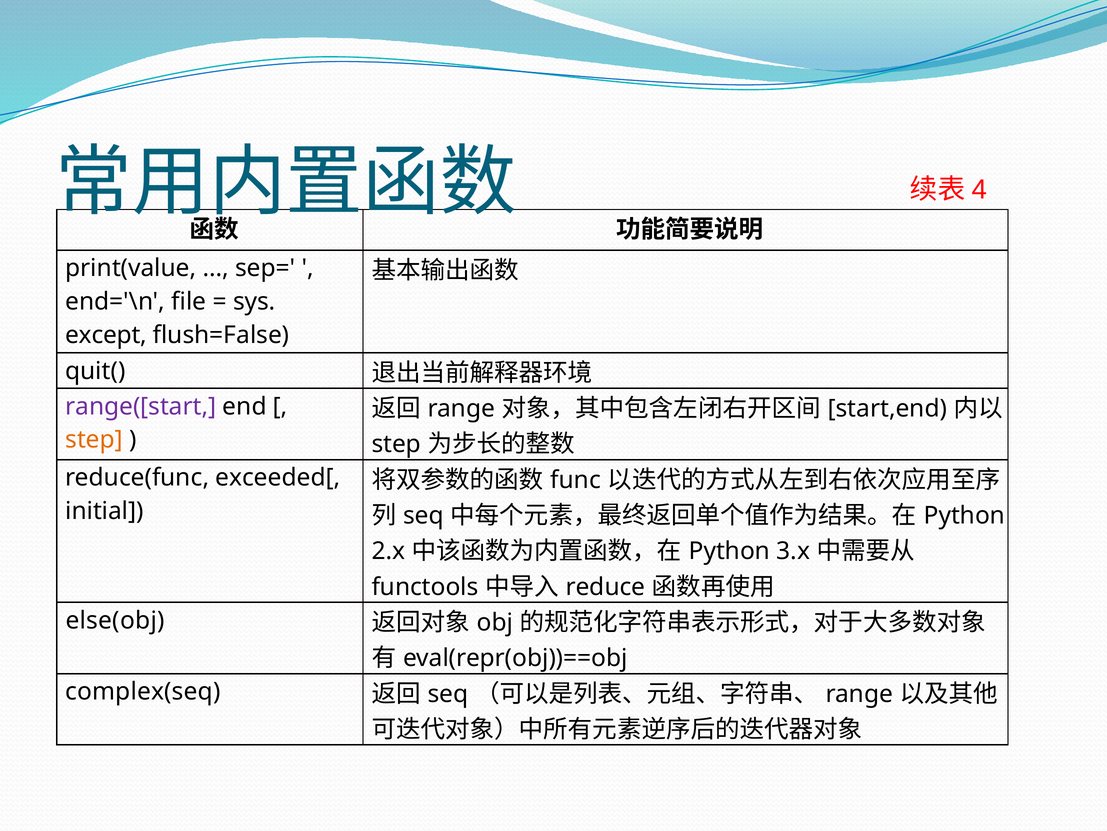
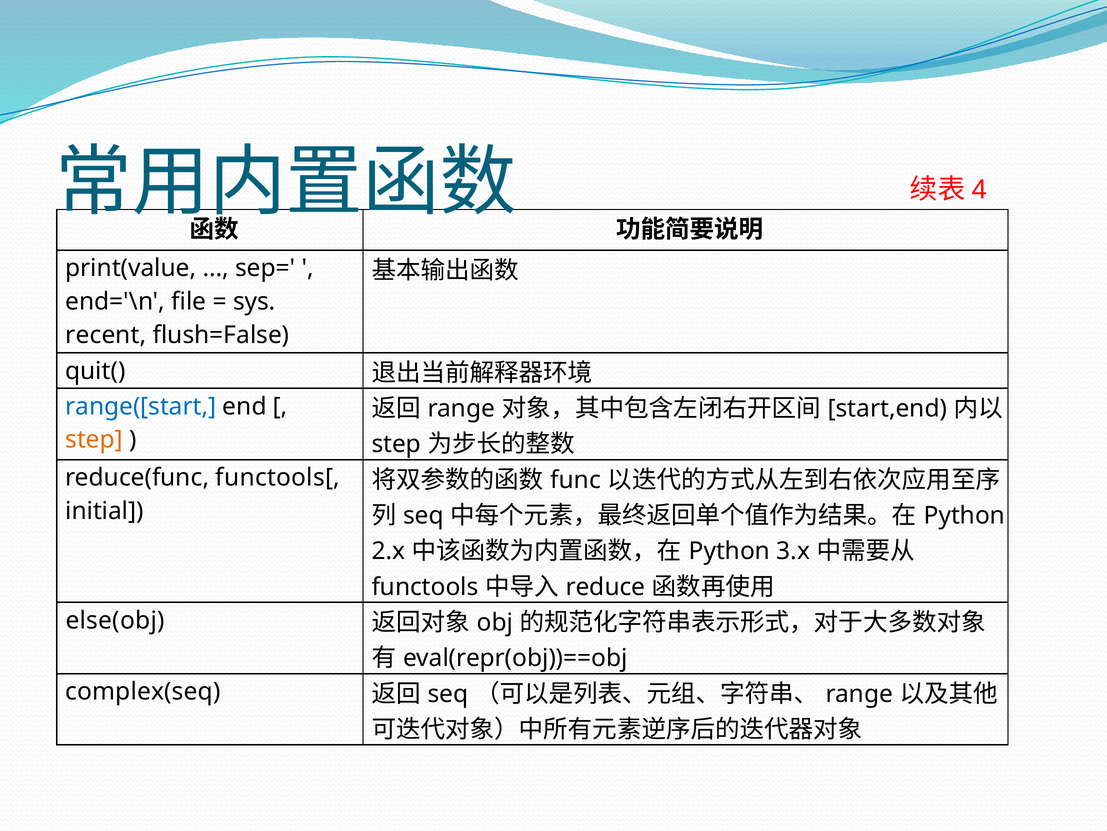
except: except -> recent (106, 335)
range([start colour: purple -> blue (141, 406)
exceeded[: exceeded[ -> functools[ (278, 477)
